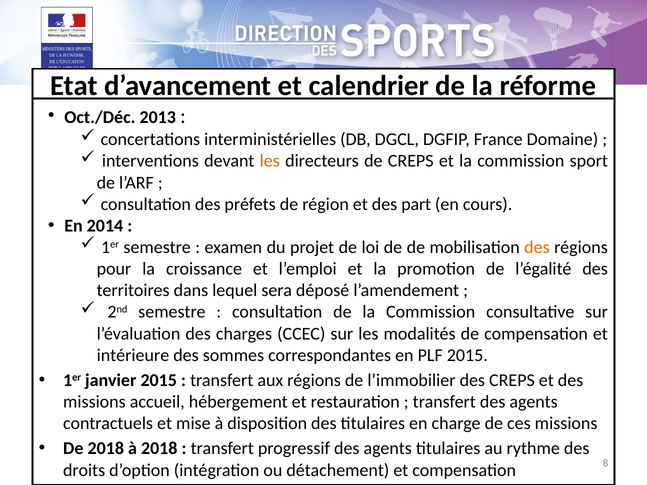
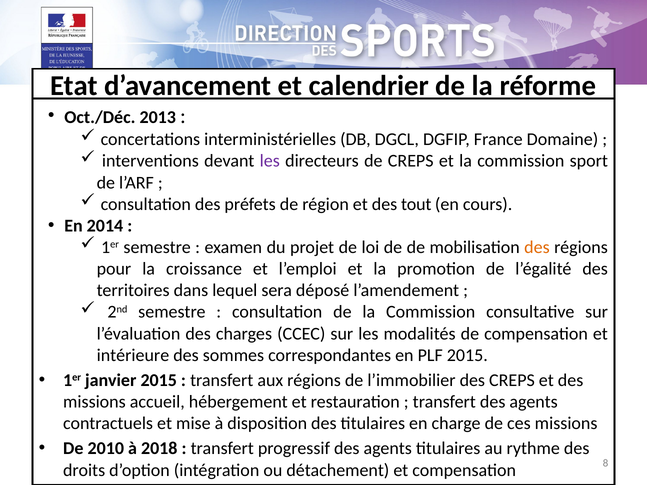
les colour: orange -> purple (270, 161)
part: part -> tout (416, 204)
De 2018: 2018 -> 2010 (106, 449)
